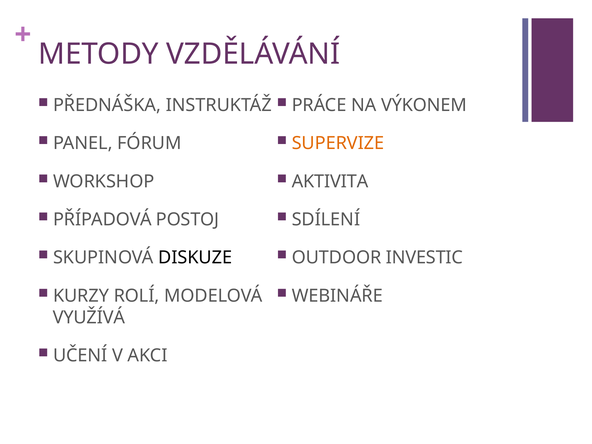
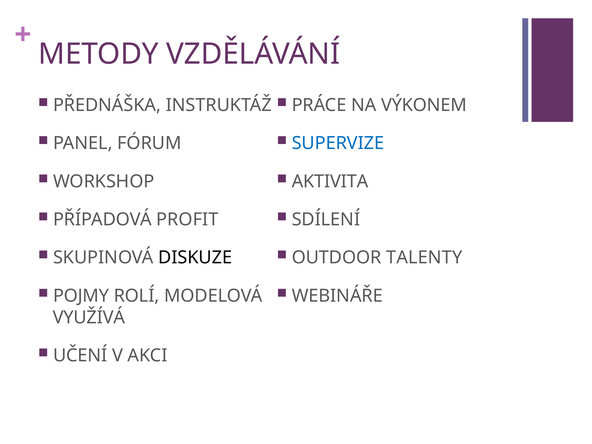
SUPERVIZE colour: orange -> blue (338, 143)
POSTOJ: POSTOJ -> PROFIT (187, 220)
INVESTIC: INVESTIC -> TALENTY (424, 258)
KURZY: KURZY -> POJMY (81, 296)
